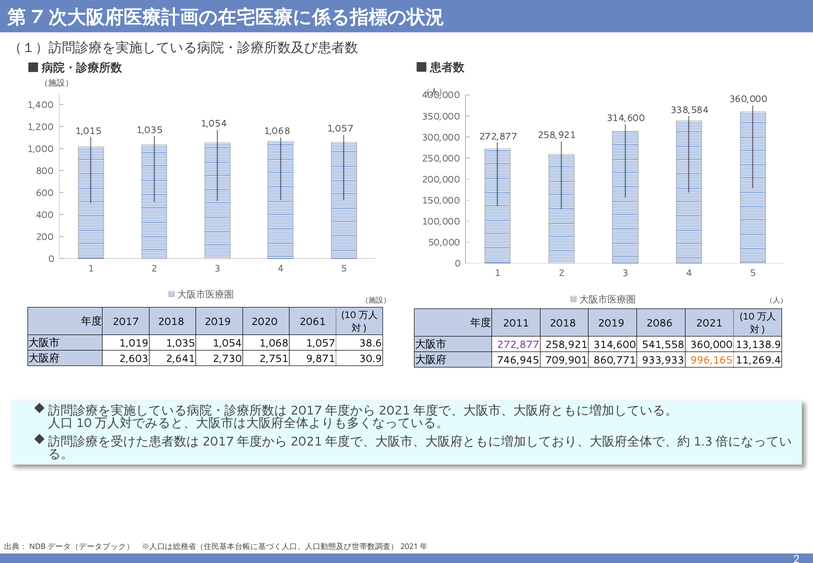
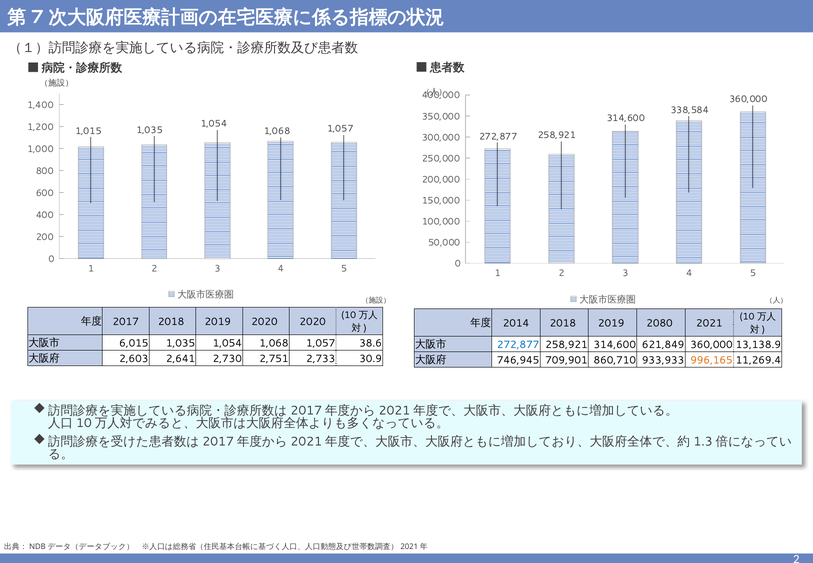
2020 2061: 2061 -> 2020 (313, 322)
2011: 2011 -> 2014 (516, 323)
2086: 2086 -> 2080 (660, 323)
1,019: 1,019 -> 6,015 (134, 343)
272,877 colour: purple -> blue (518, 345)
541,558: 541,558 -> 621,849 (663, 345)
9,871: 9,871 -> 2,733 (321, 359)
860,771: 860,771 -> 860,710 (615, 360)
